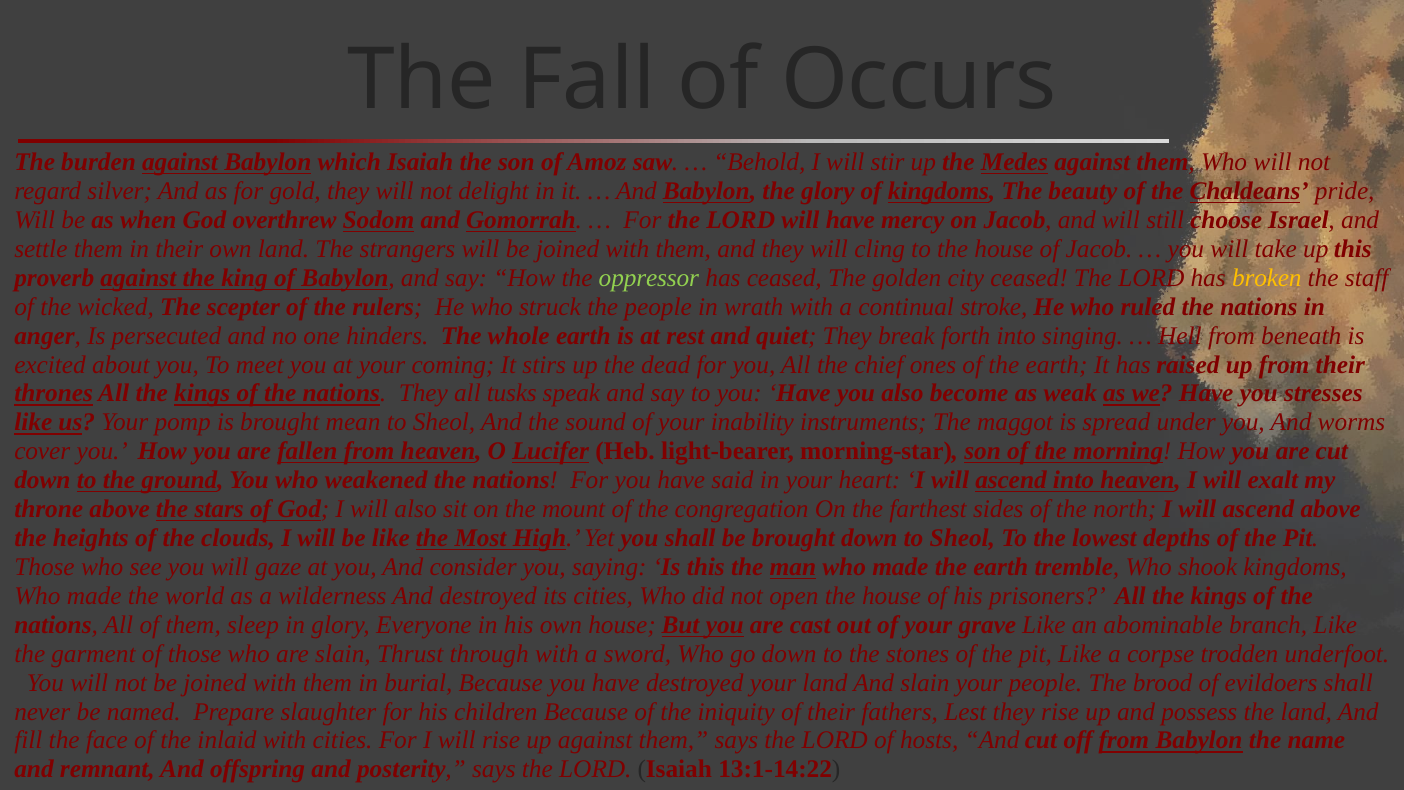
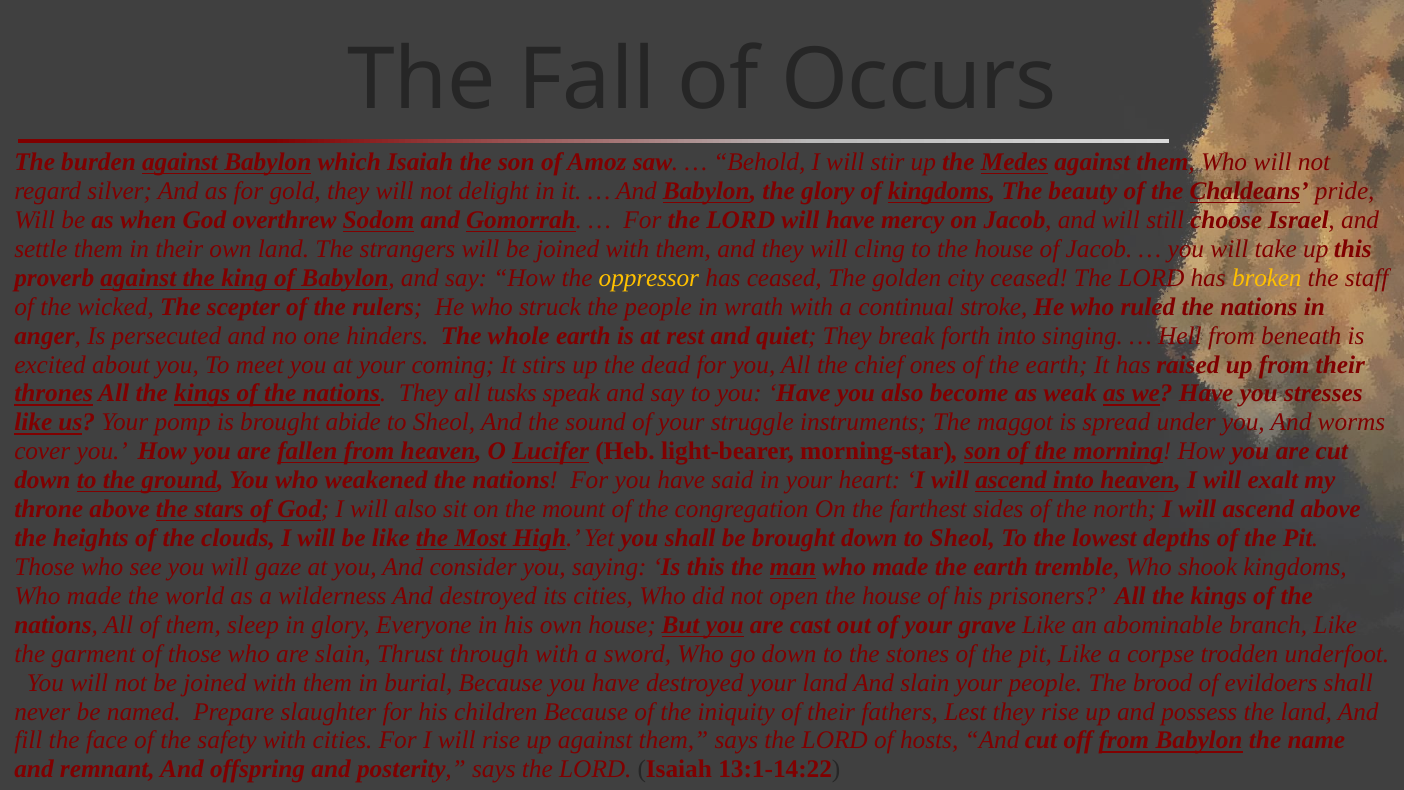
oppressor colour: light green -> yellow (649, 278)
mean: mean -> abide (353, 422)
inability: inability -> struggle (752, 422)
inlaid: inlaid -> safety (227, 740)
